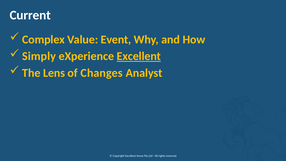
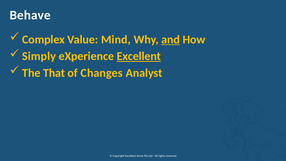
Current: Current -> Behave (30, 15)
Event: Event -> Mind (116, 40)
and underline: none -> present (171, 40)
Lens: Lens -> That (54, 73)
